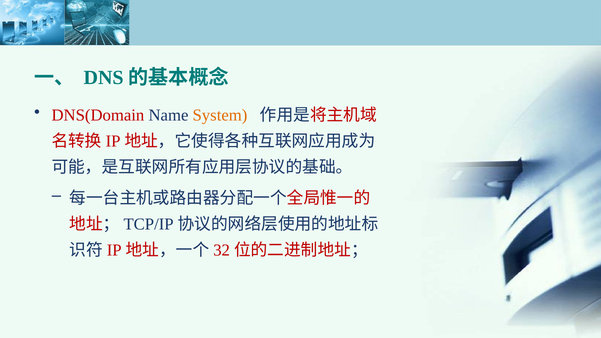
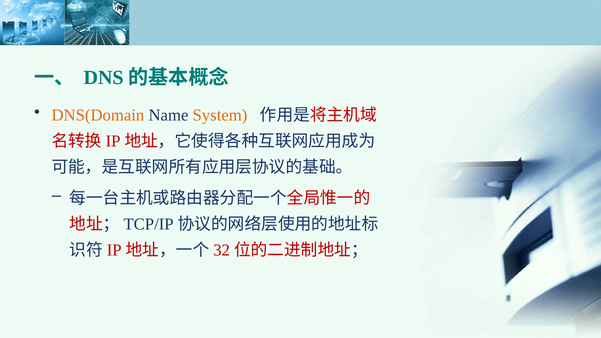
DNS(Domain colour: red -> orange (98, 115)
